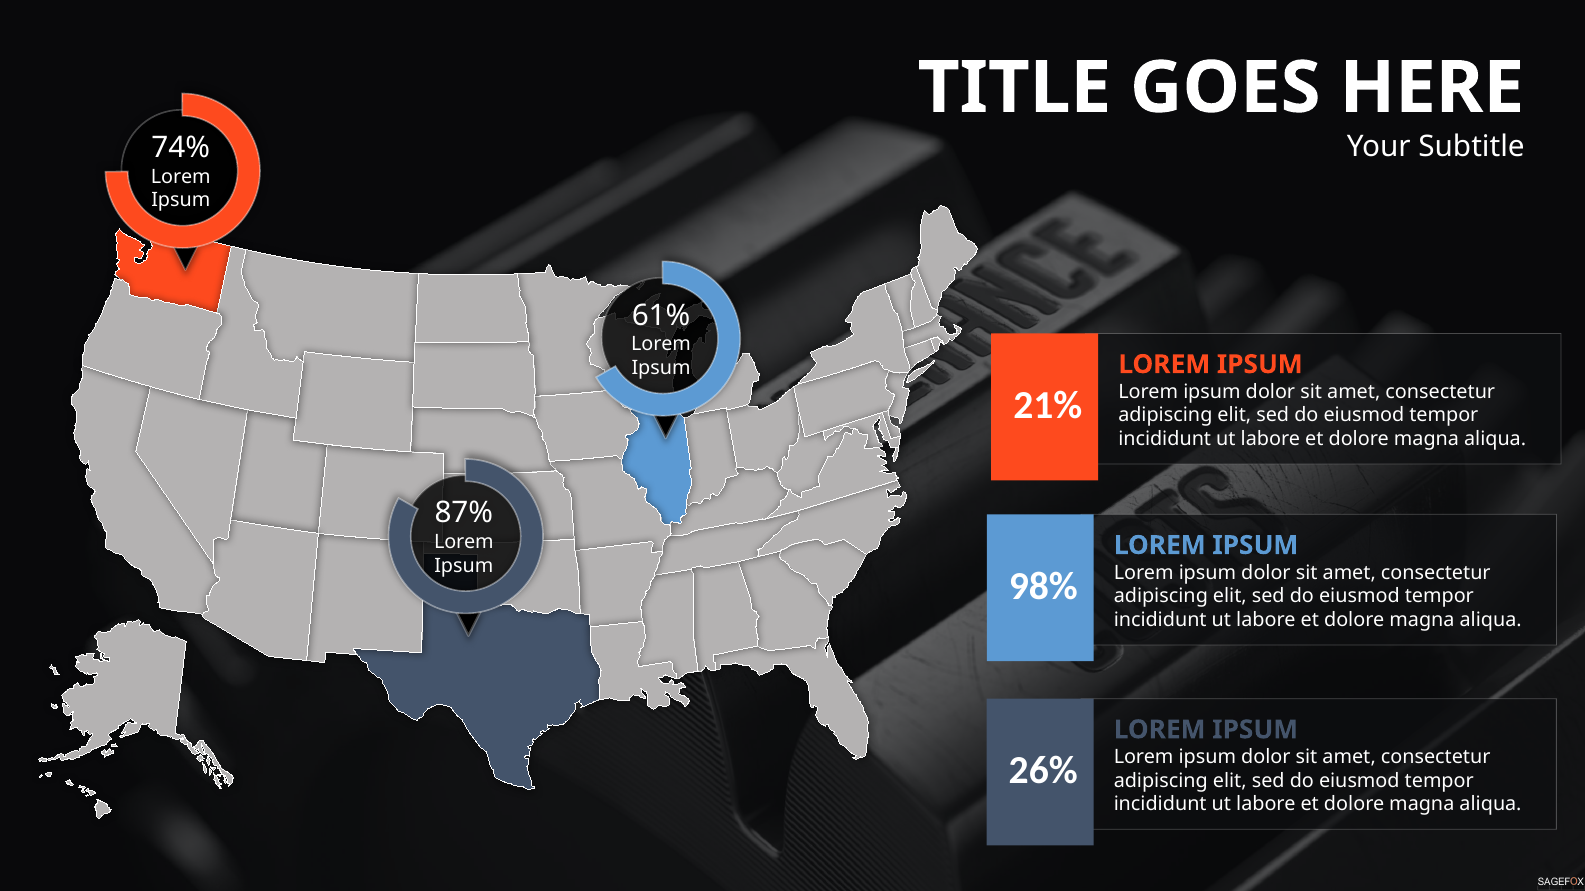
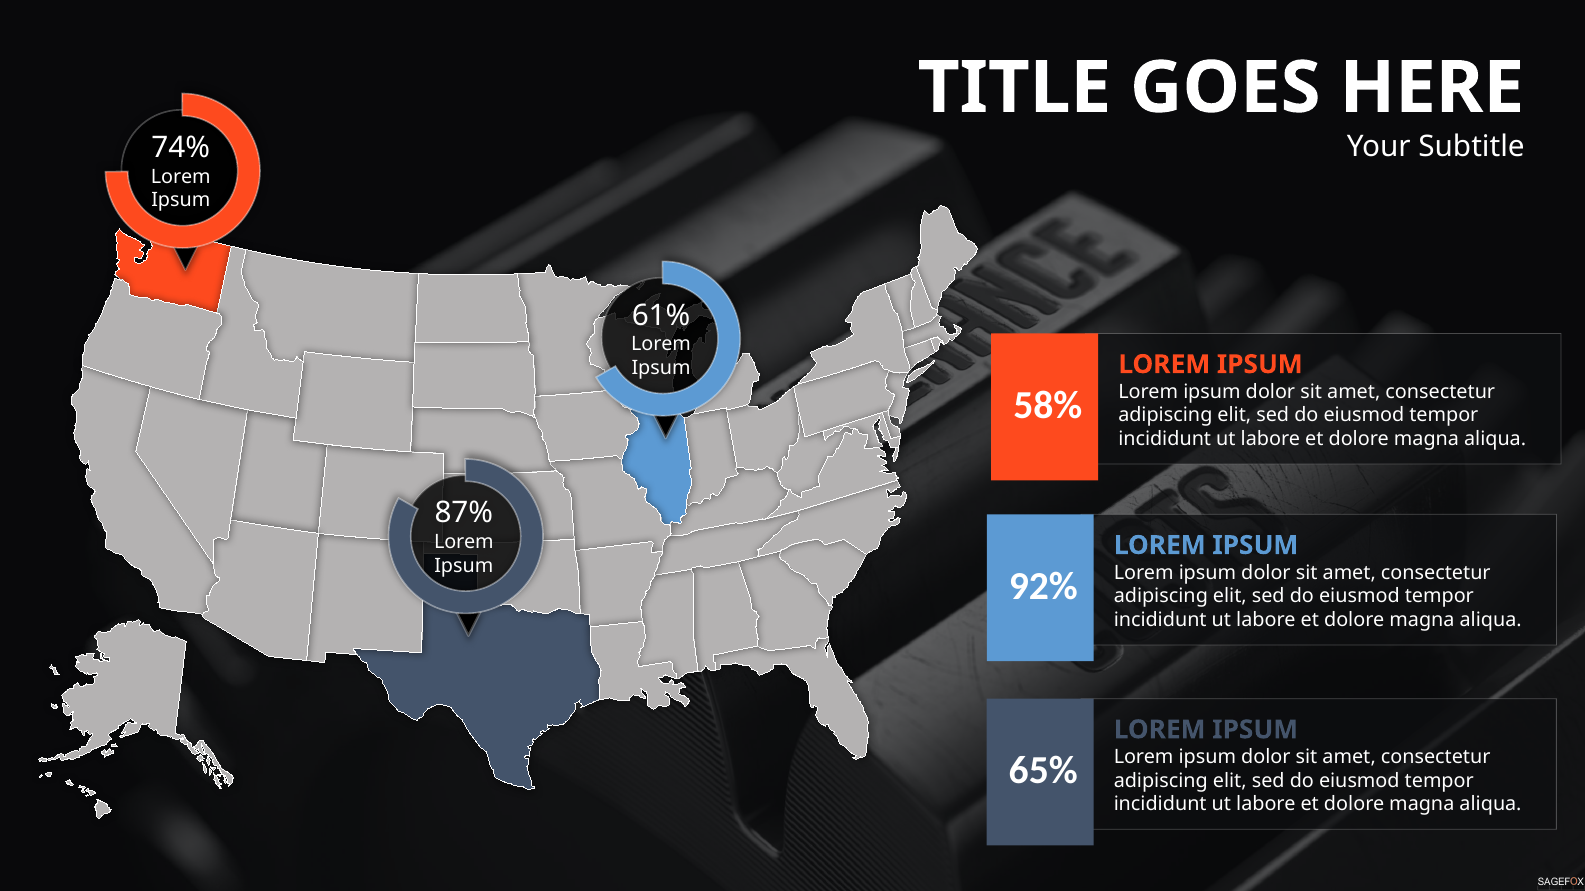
21%: 21% -> 58% (1048, 406)
98%: 98% -> 92% (1043, 587)
26%: 26% -> 65% (1043, 771)
